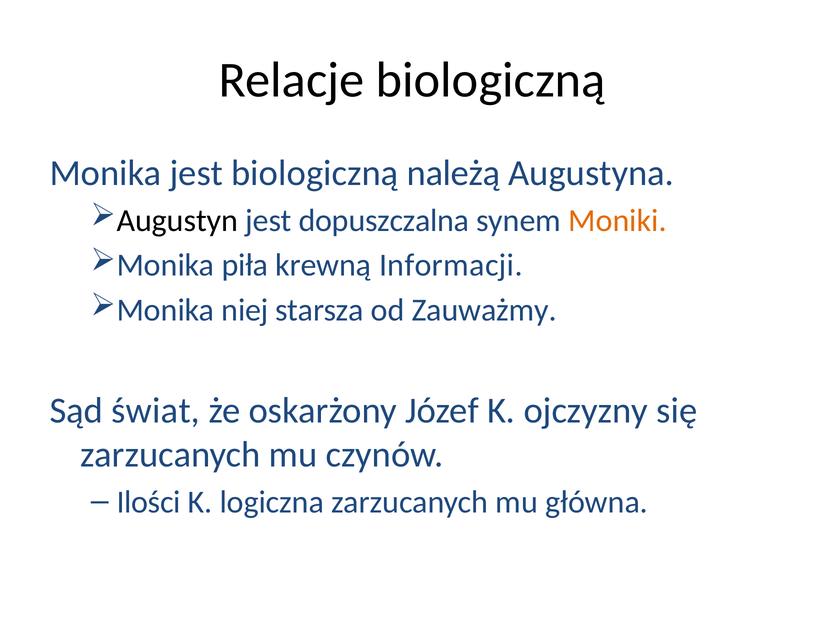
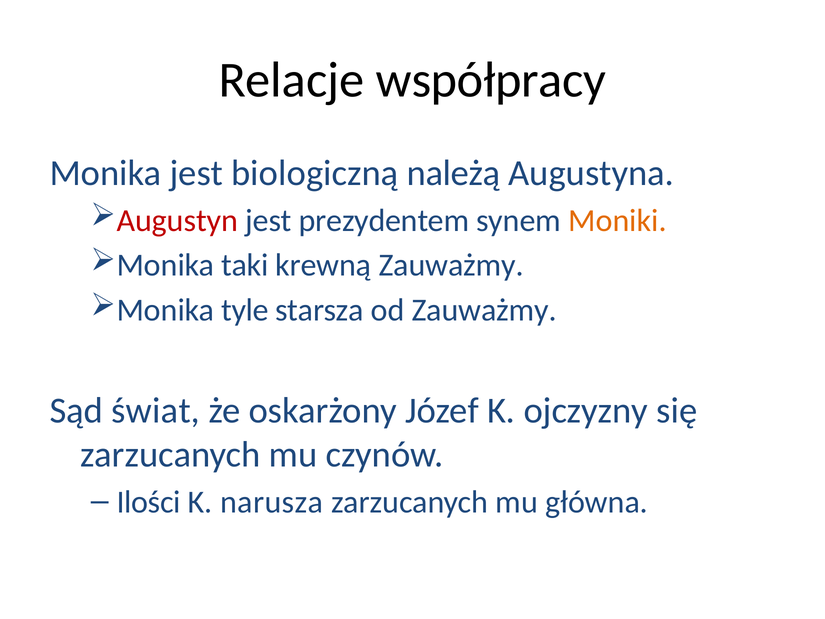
Relacje biologiczną: biologiczną -> współpracy (491, 80)
Augustyn colour: black -> red (177, 220)
dopuszczalna: dopuszczalna -> prezydentem (384, 220)
piła: piła -> taki (245, 265)
krewną Informacji: Informacji -> Zauważmy (451, 265)
niej: niej -> tyle (245, 310)
logiczna: logiczna -> narusza (272, 502)
